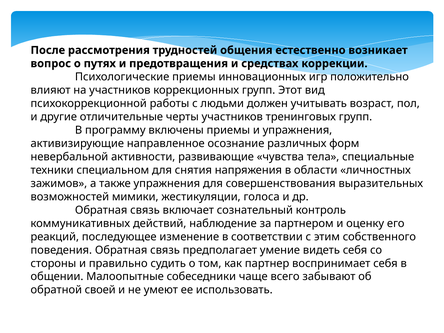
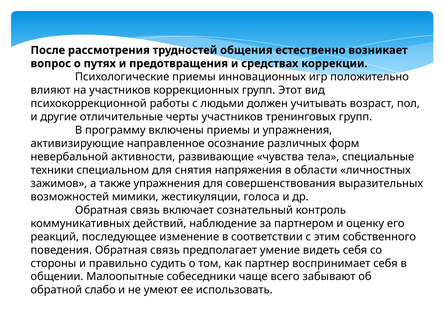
своей: своей -> слабо (100, 290)
